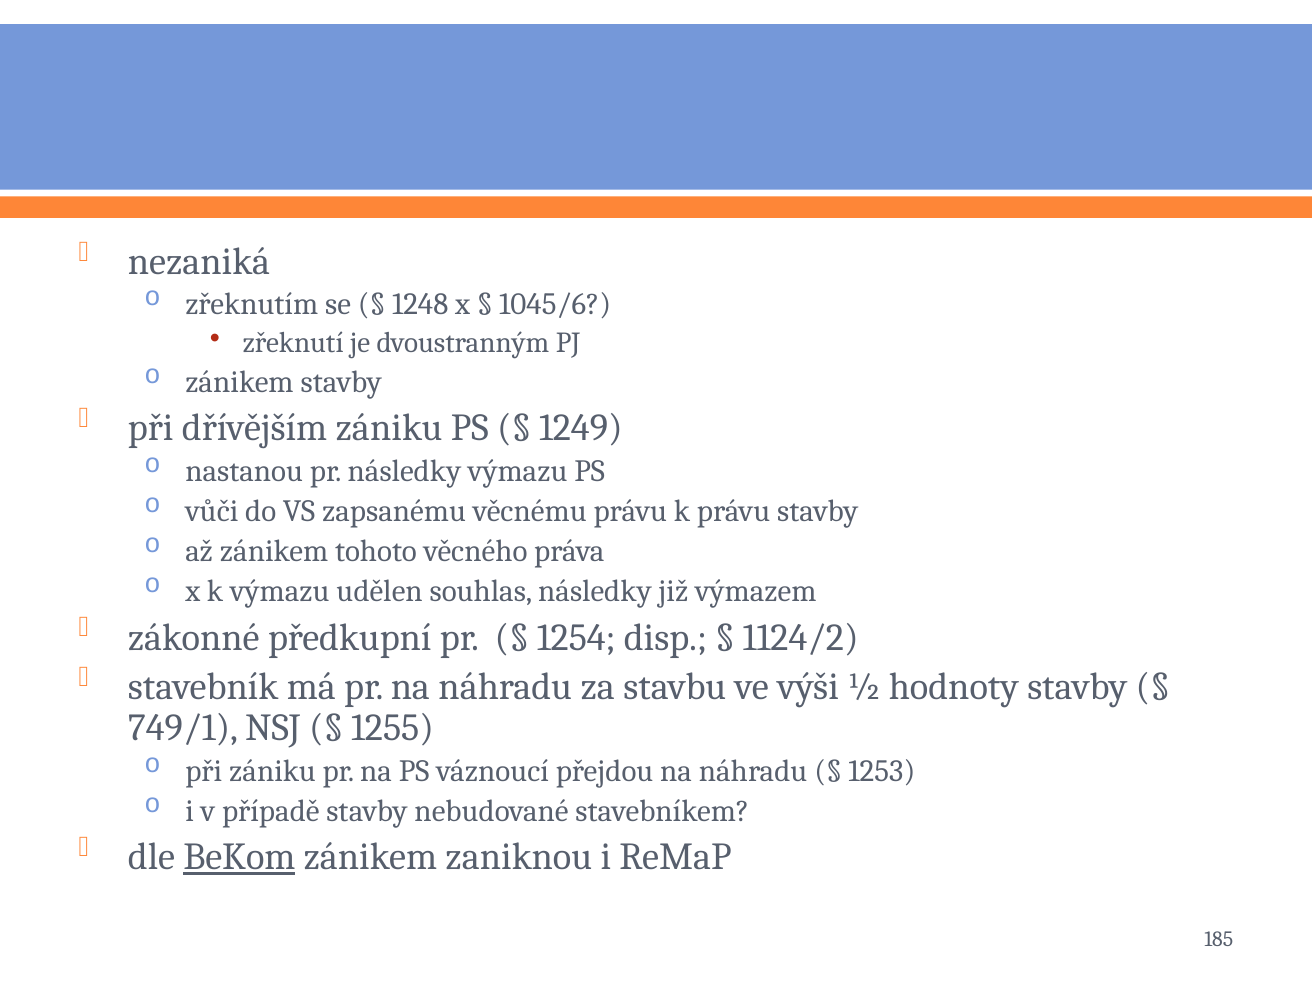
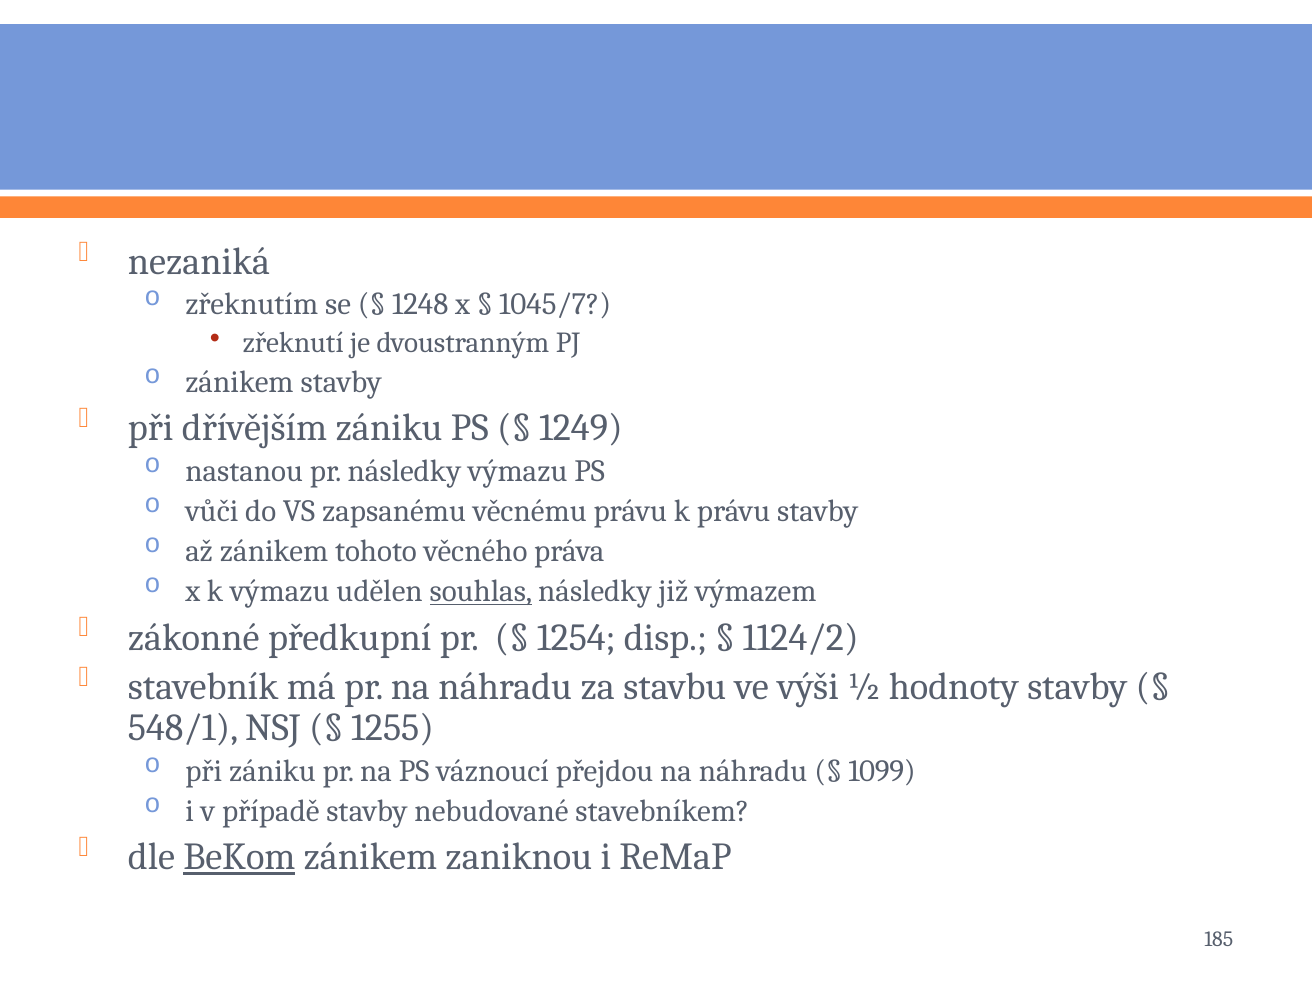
1045/6: 1045/6 -> 1045/7 (555, 305)
souhlas underline: none -> present (481, 591)
749/1: 749/1 -> 548/1 (183, 728)
1253: 1253 -> 1099 (882, 771)
